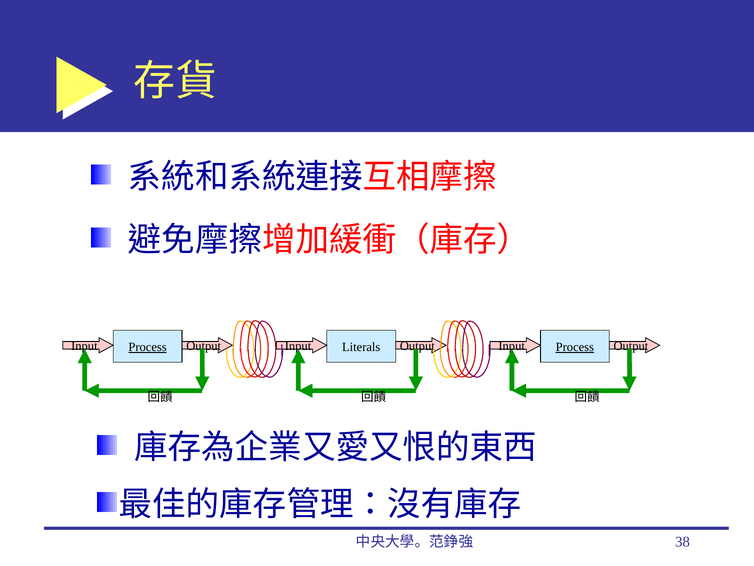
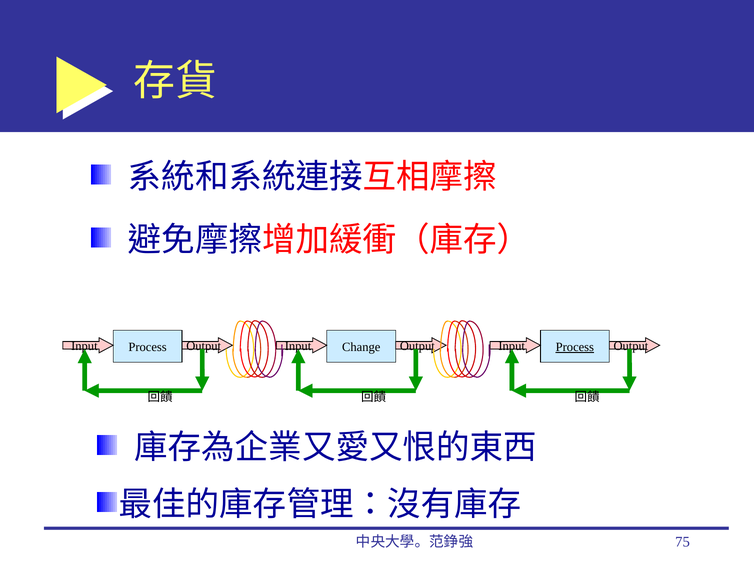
Process underline: present -> none (148, 347)
Literals: Literals -> Change (361, 347)
38: 38 -> 75 (683, 541)
